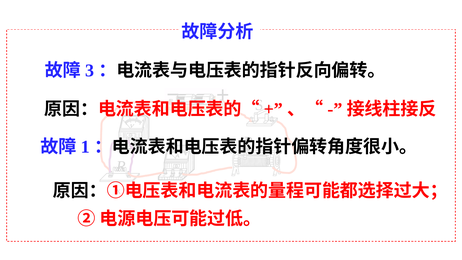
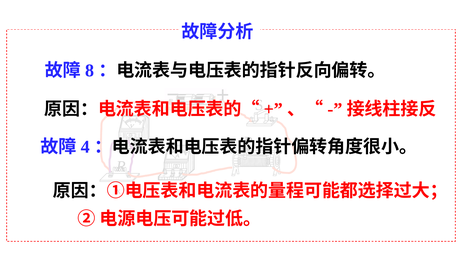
3: 3 -> 8 (90, 70)
1: 1 -> 4 (85, 147)
